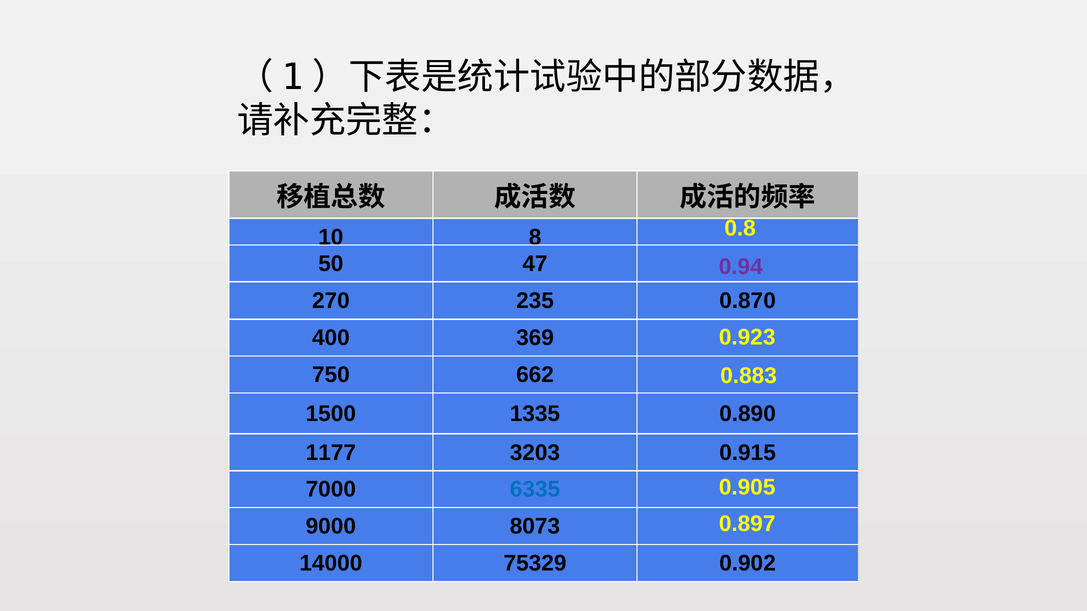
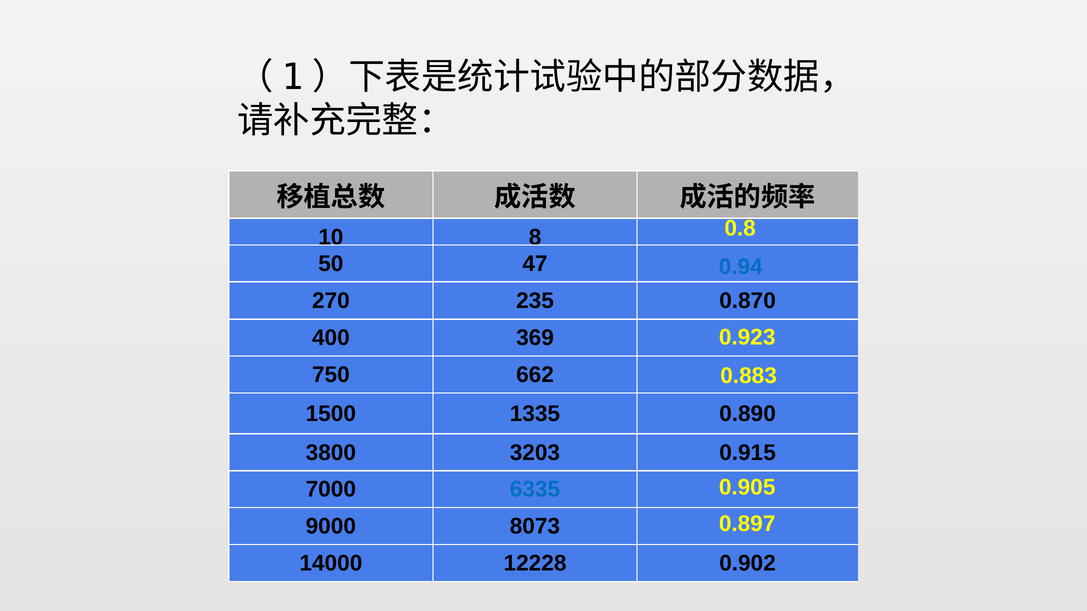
0.94 colour: purple -> blue (741, 267)
1177: 1177 -> 3800 (331, 453)
75329: 75329 -> 12228 (535, 564)
